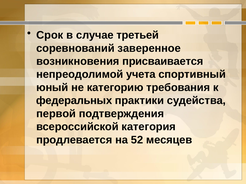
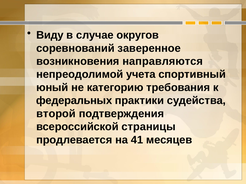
Срок: Срок -> Виду (50, 35)
третьей: третьей -> округов (138, 35)
присваивается: присваивается -> направляются (163, 61)
первой: первой -> второй (56, 114)
категория: категория -> страницы (149, 127)
52: 52 -> 41 (137, 140)
